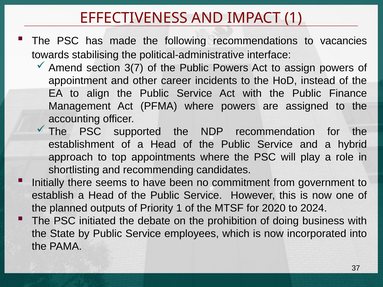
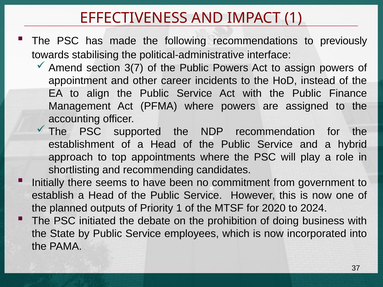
vacancies: vacancies -> previously (344, 41)
